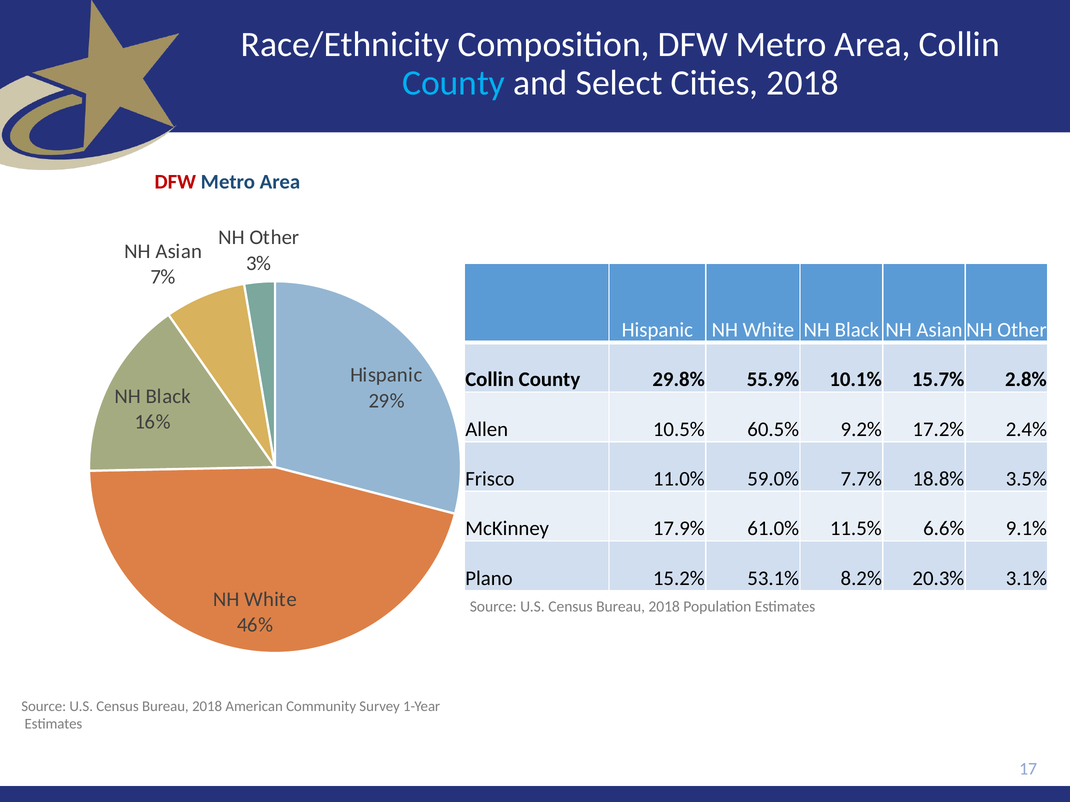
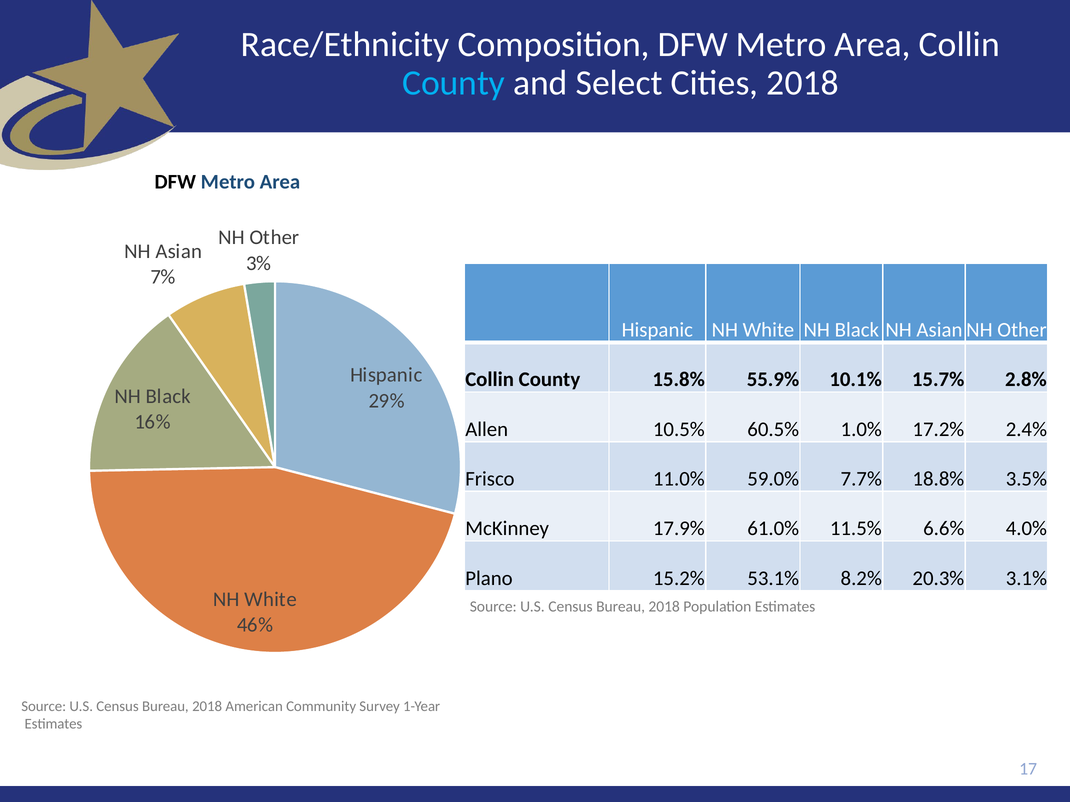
DFW colour: red -> black (175, 182)
29.8%: 29.8% -> 15.8% (679, 380)
9.2%: 9.2% -> 1.0% (861, 430)
9.1%: 9.1% -> 4.0% (1026, 529)
